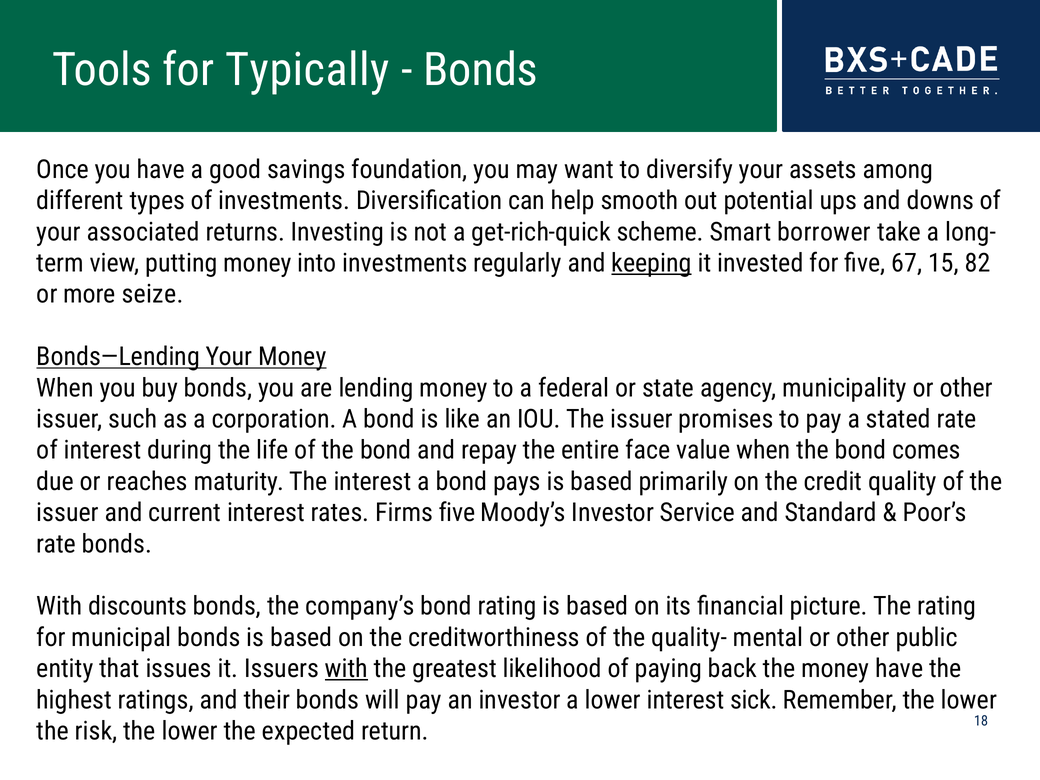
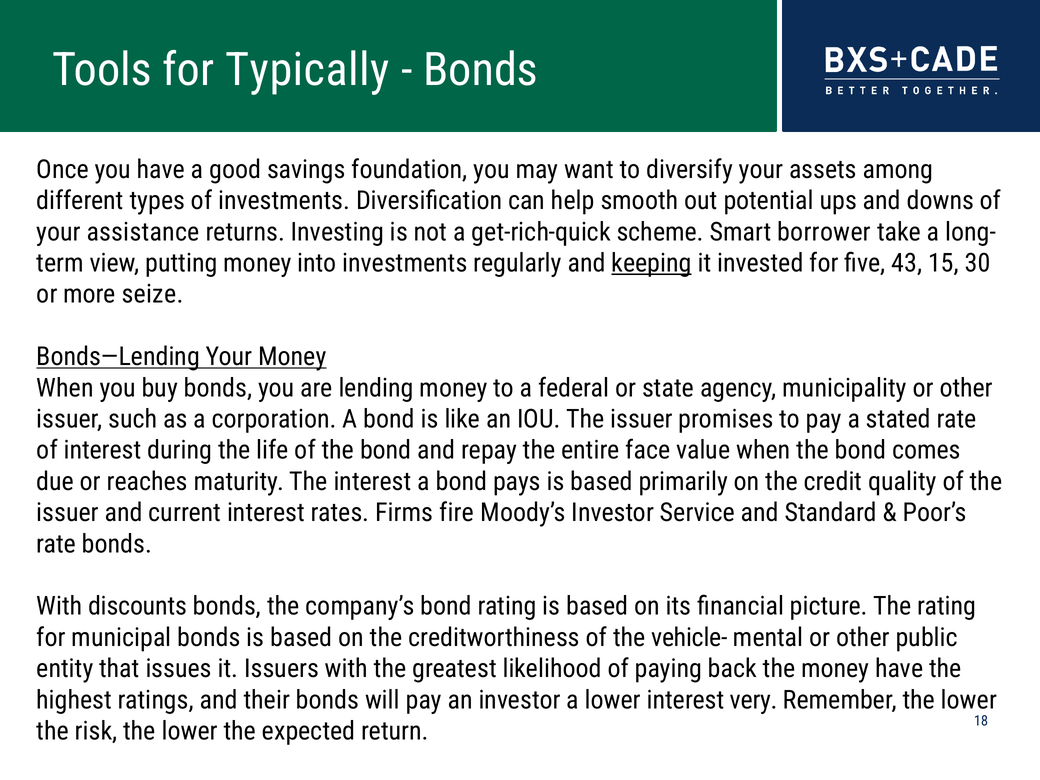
associated: associated -> assistance (143, 232)
67: 67 -> 43 (907, 263)
82: 82 -> 30 (978, 263)
Firms five: five -> fire (457, 513)
quality-: quality- -> vehicle- (689, 638)
with underline: present -> none (346, 669)
sick: sick -> very (754, 700)
